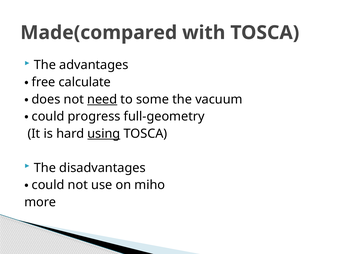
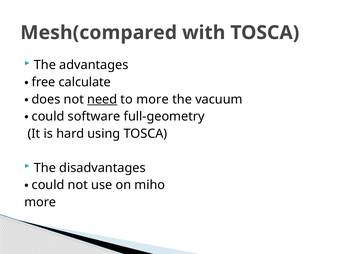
Made(compared: Made(compared -> Mesh(compared (99, 33)
to some: some -> more (153, 99)
progress: progress -> software (94, 117)
using underline: present -> none (104, 134)
